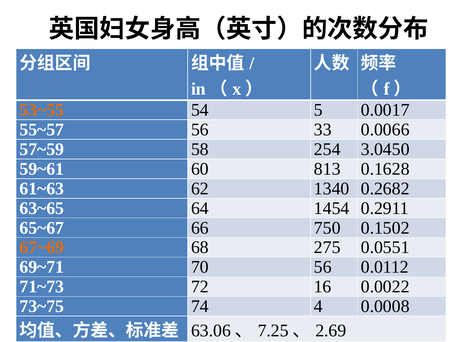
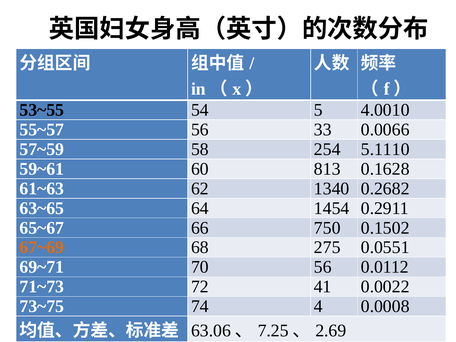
53~55 colour: orange -> black (42, 110)
0.0017: 0.0017 -> 4.0010 (385, 110)
3.0450: 3.0450 -> 5.1110 (385, 149)
16: 16 -> 41 (323, 287)
